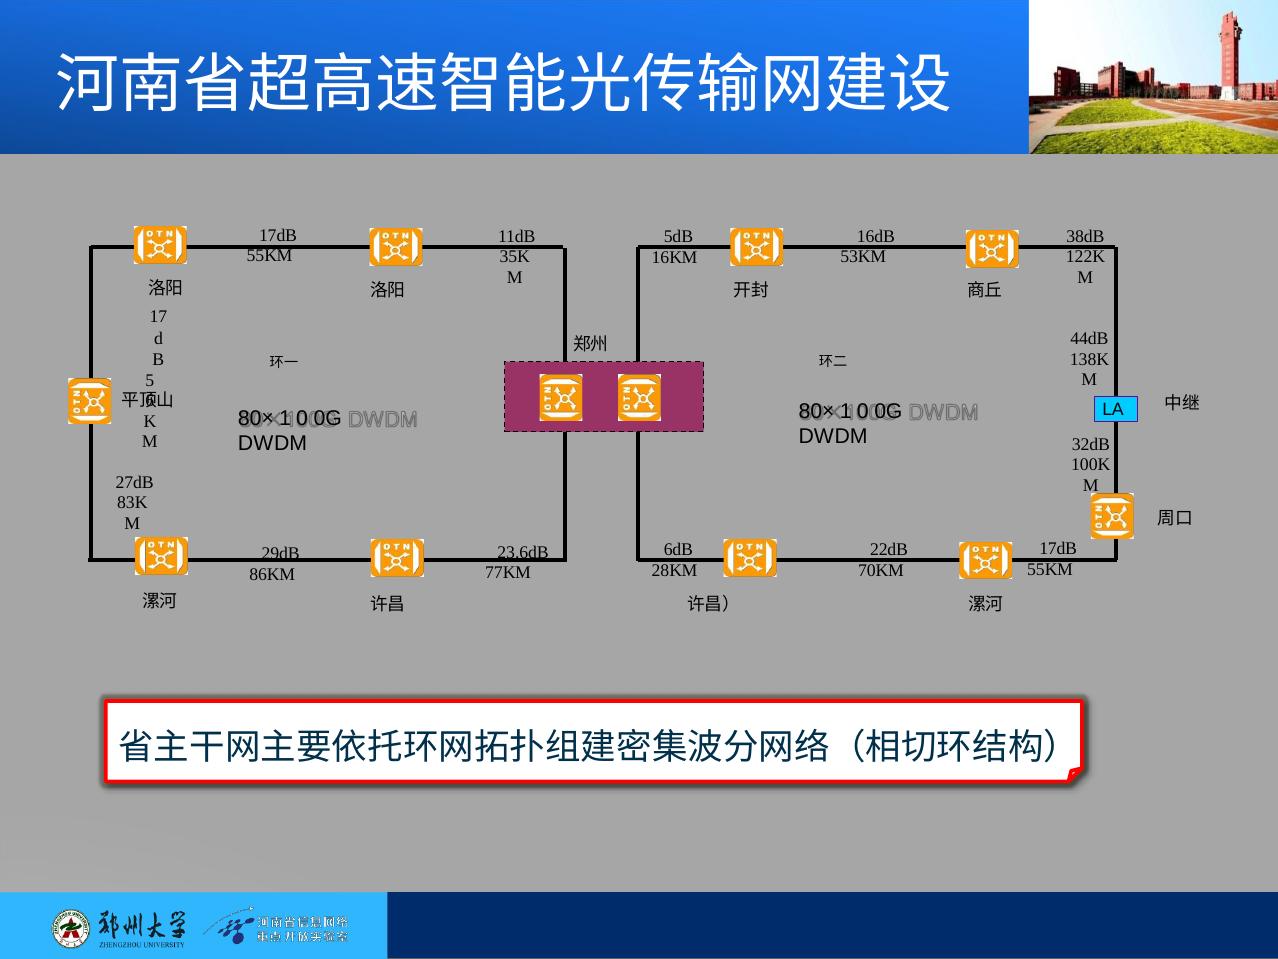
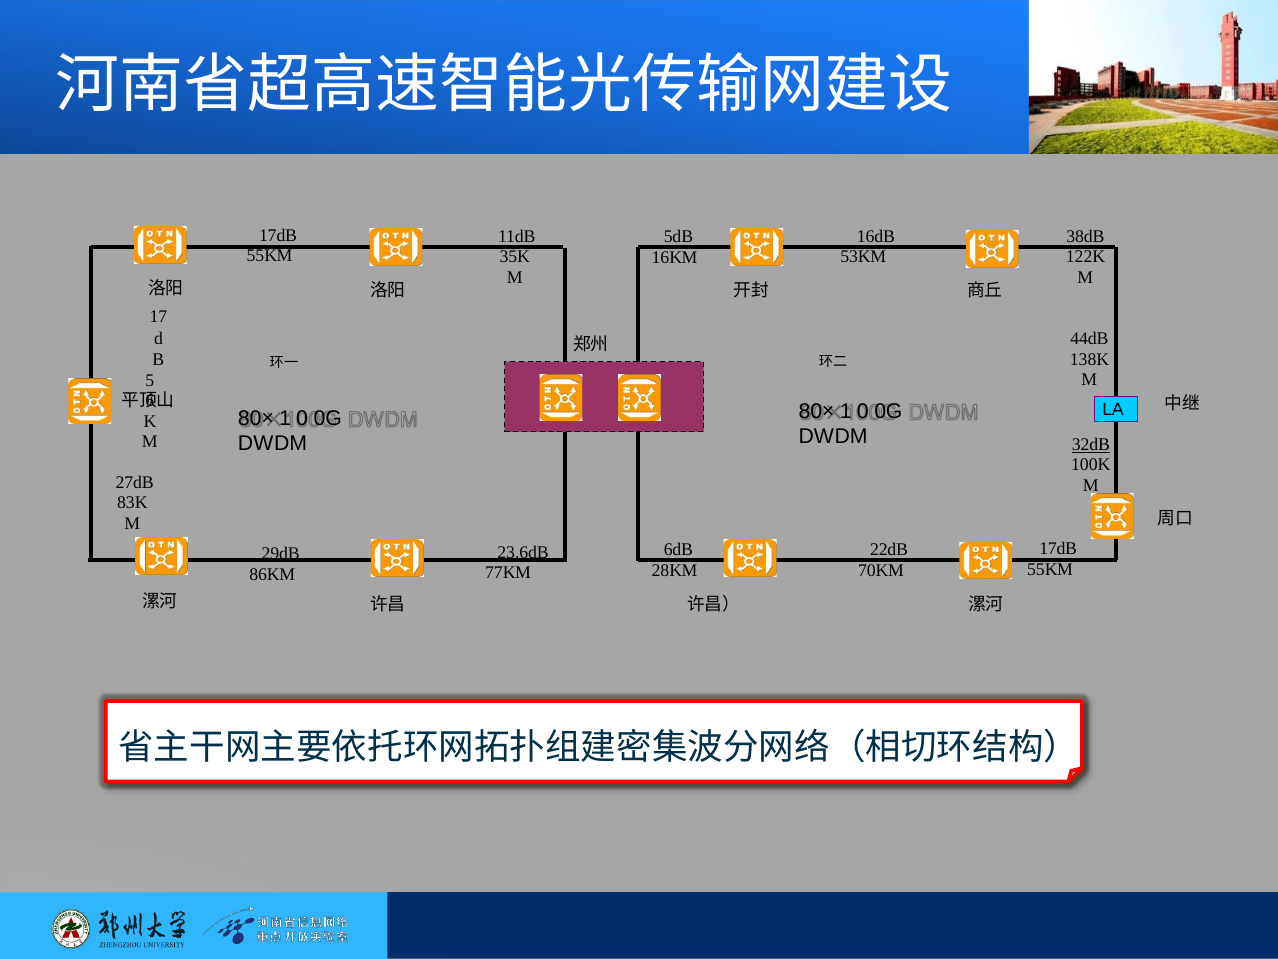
32dB underline: none -> present (1091, 444)
